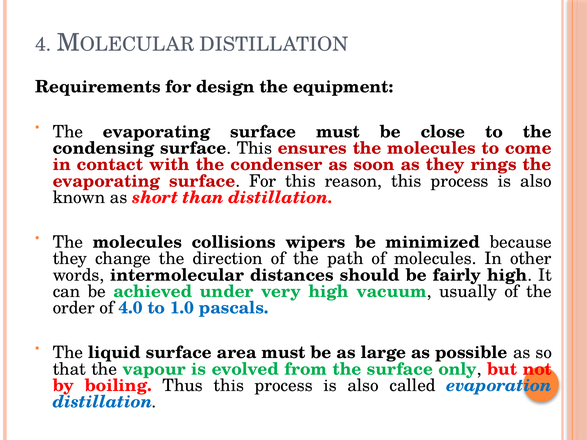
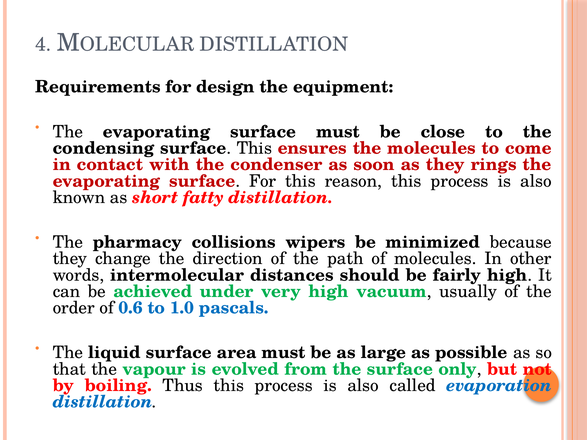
than: than -> fatty (203, 198)
molecules: molecules -> pharmacy (137, 242)
4.0: 4.0 -> 0.6 (131, 308)
